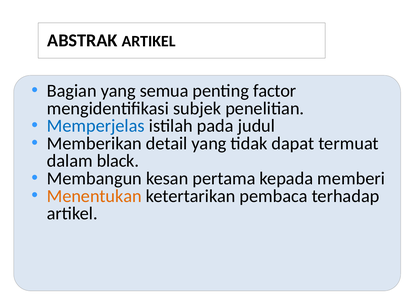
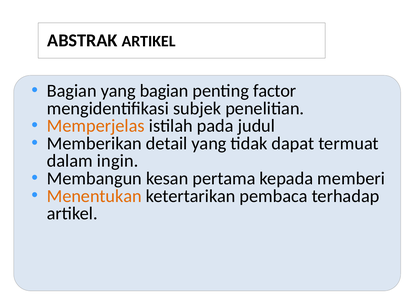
yang semua: semua -> bagian (164, 91)
Memperjelas colour: blue -> orange (96, 126)
black: black -> ingin (118, 161)
